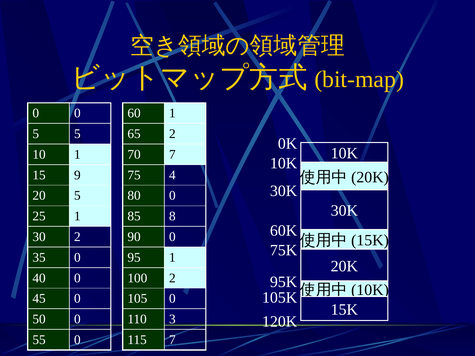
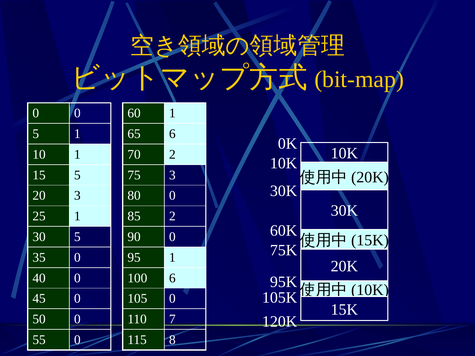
5 5: 5 -> 1 (77, 134)
65 2: 2 -> 6 (172, 134)
70 7: 7 -> 2 (172, 155)
15 9: 9 -> 5 (77, 175)
75 4: 4 -> 3 (172, 175)
20 5: 5 -> 3 (77, 196)
85 8: 8 -> 2 (172, 216)
30 2: 2 -> 5 (77, 237)
100 2: 2 -> 6 (172, 278)
3: 3 -> 7 (172, 319)
115 7: 7 -> 8 (172, 340)
